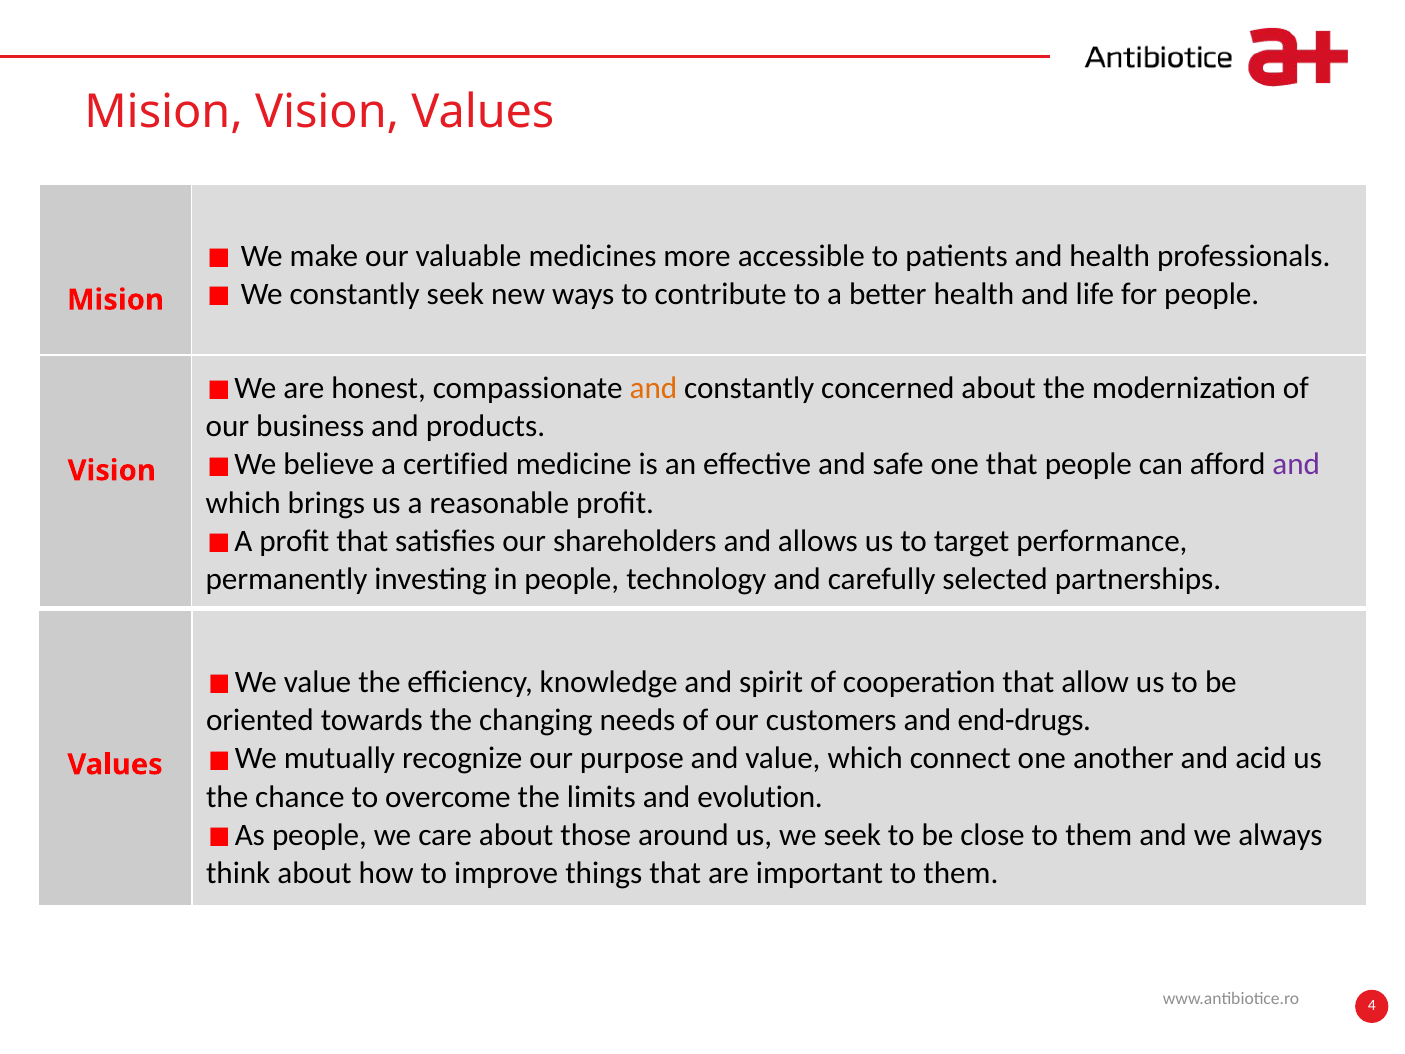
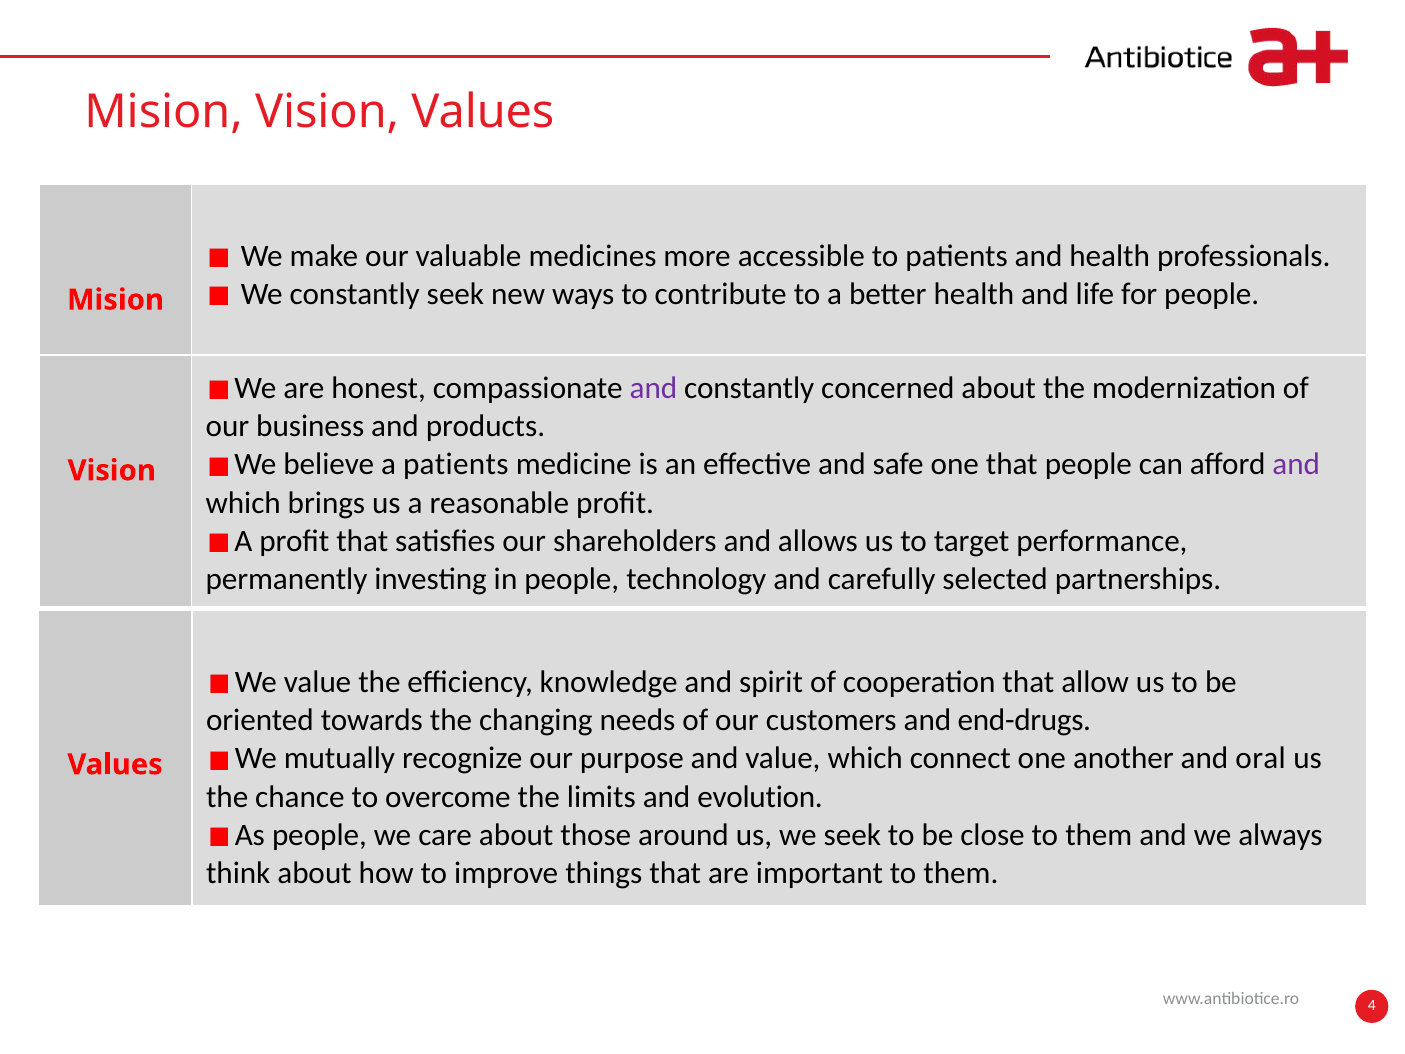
and colour: orange -> purple (653, 388)
a certified: certified -> patients (456, 465)
acid: acid -> oral (1261, 758)
